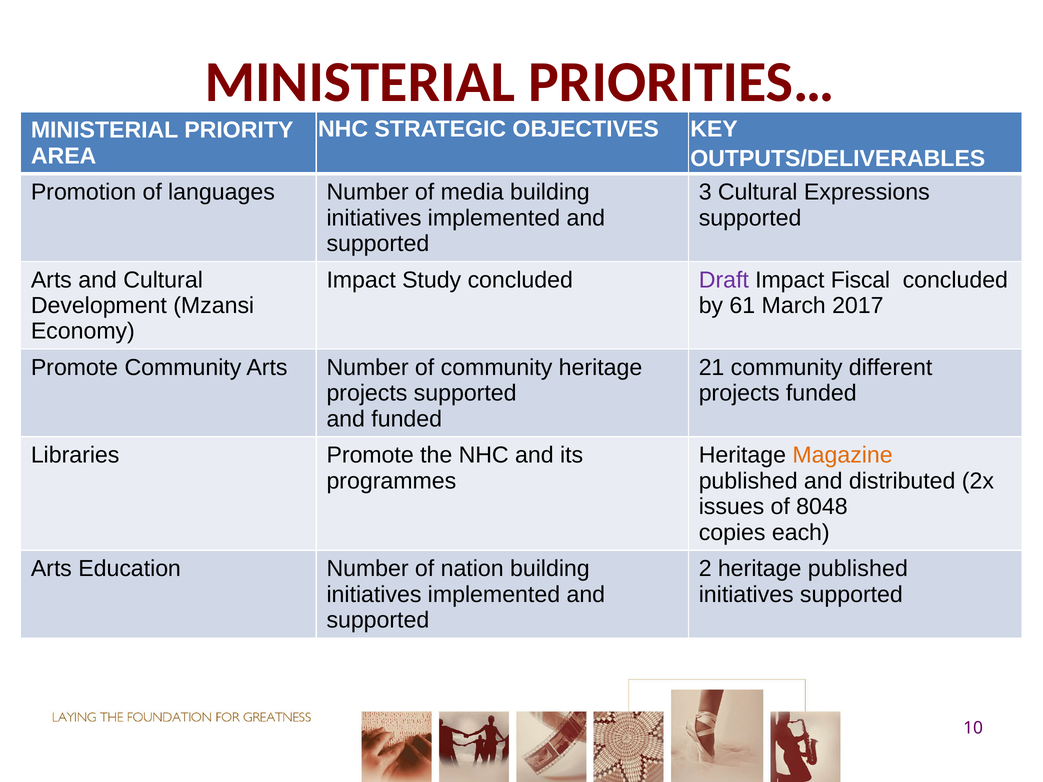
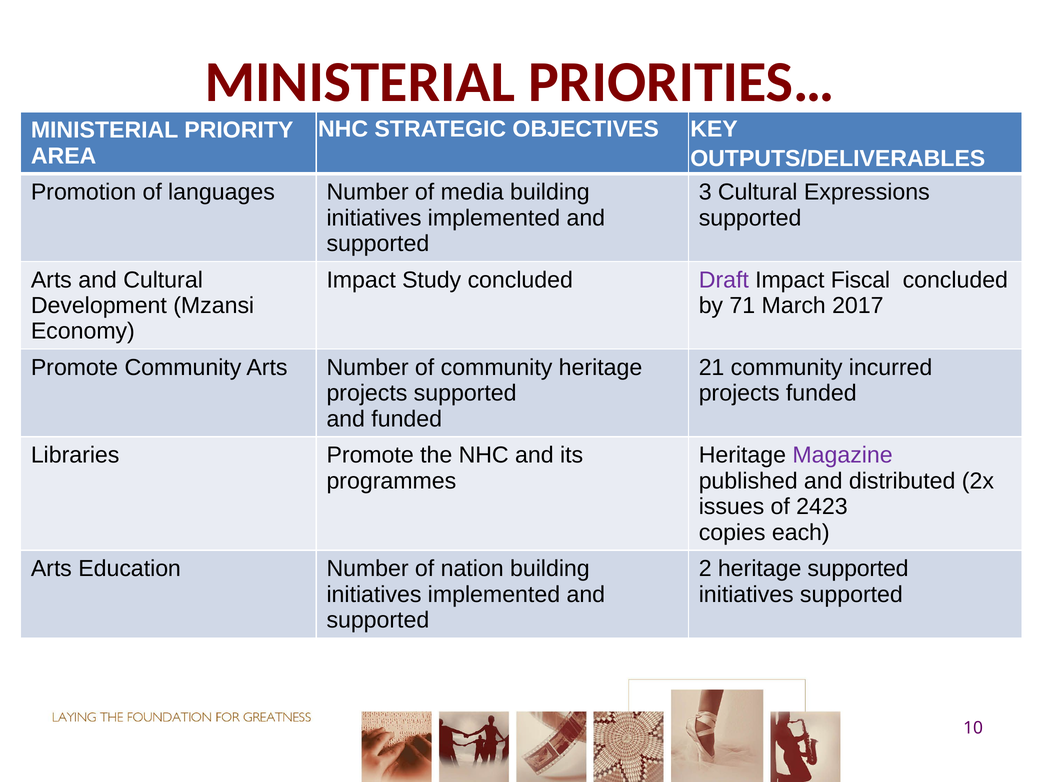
61: 61 -> 71 (742, 306)
different: different -> incurred (891, 368)
Magazine colour: orange -> purple (843, 455)
8048: 8048 -> 2423 (822, 507)
heritage published: published -> supported (858, 569)
